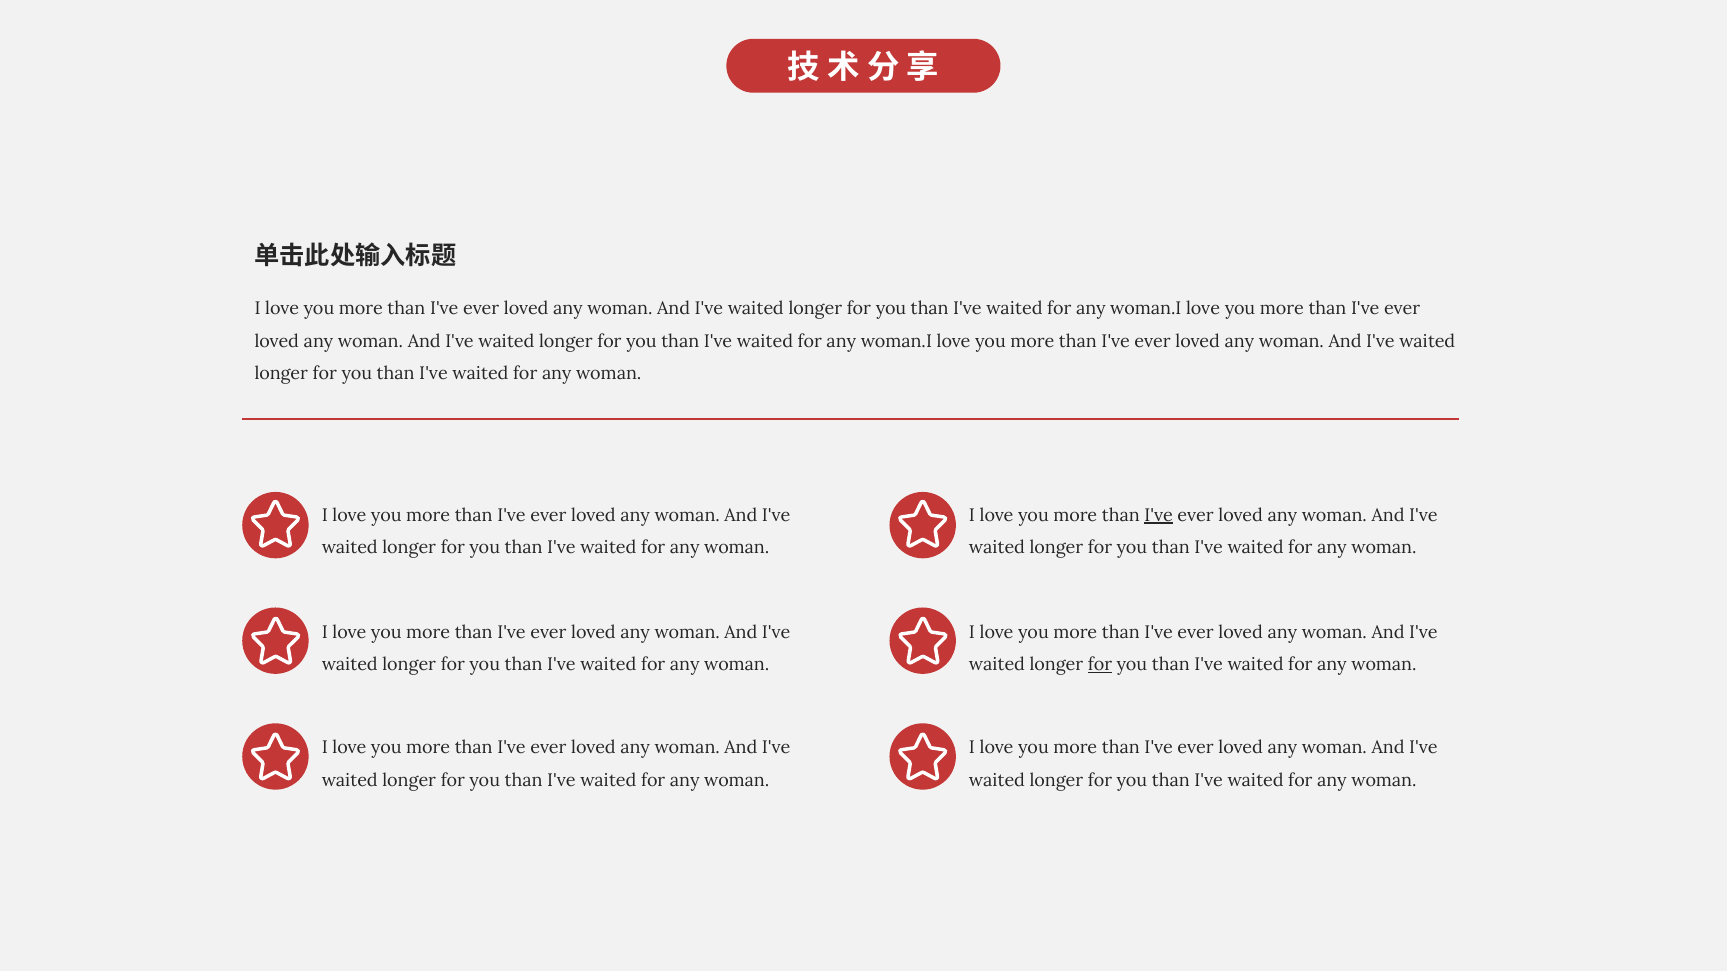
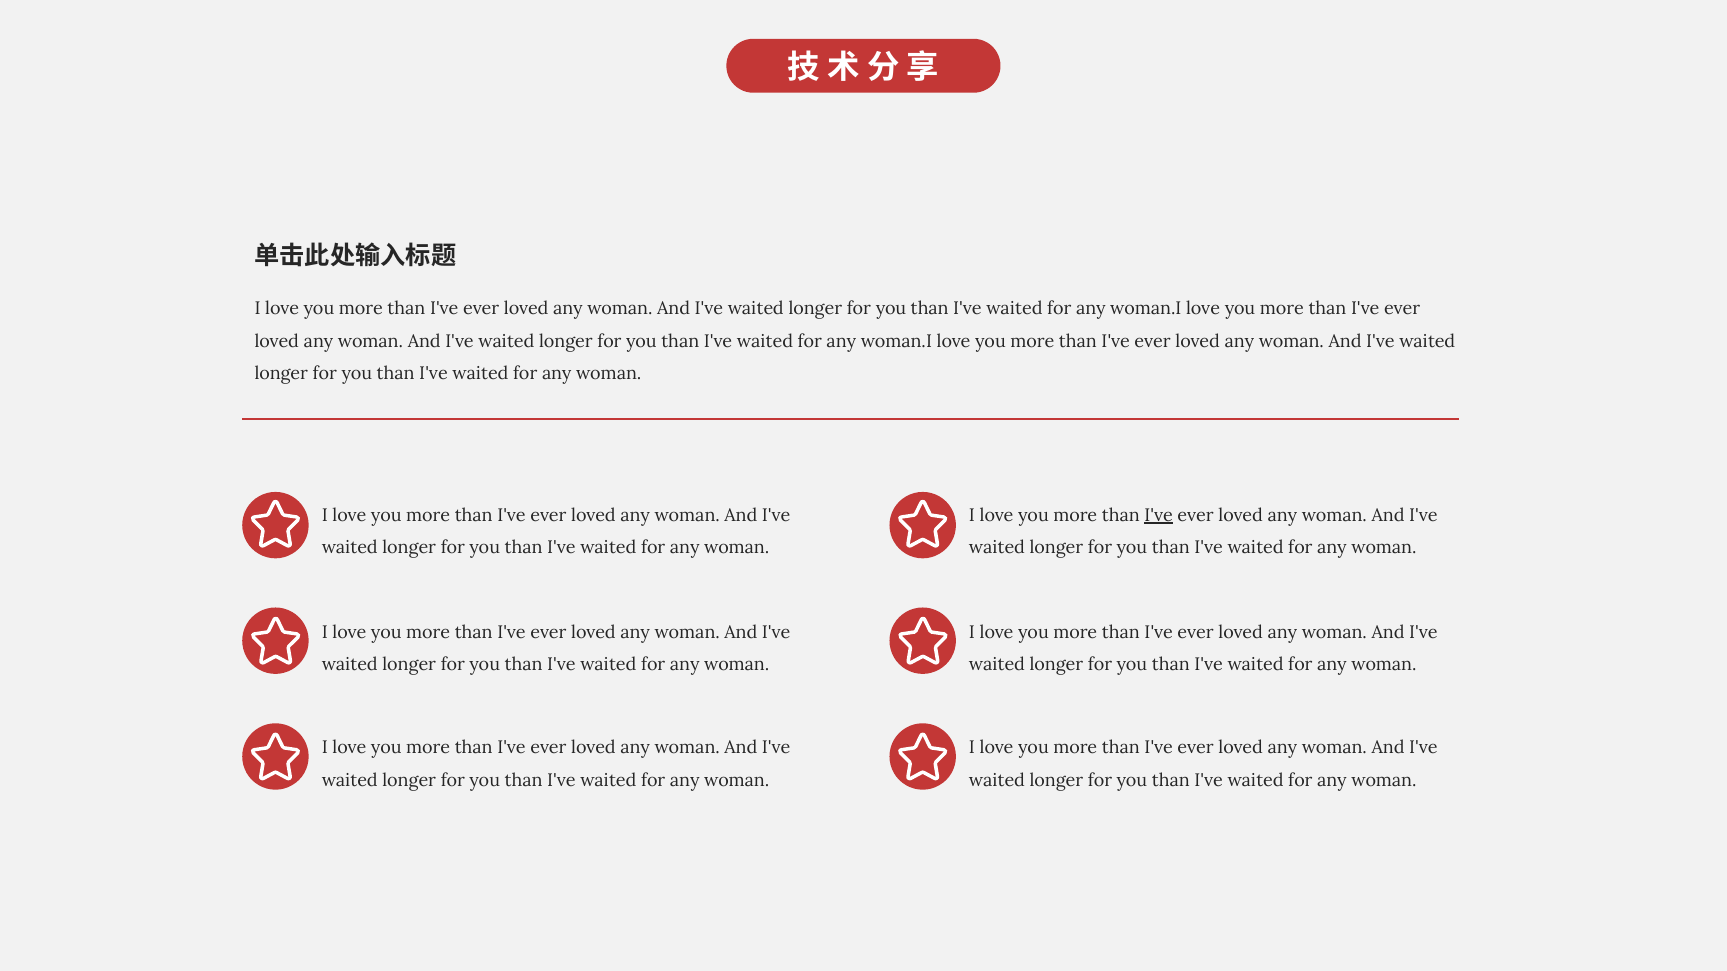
for underline: present -> none (1100, 665)
